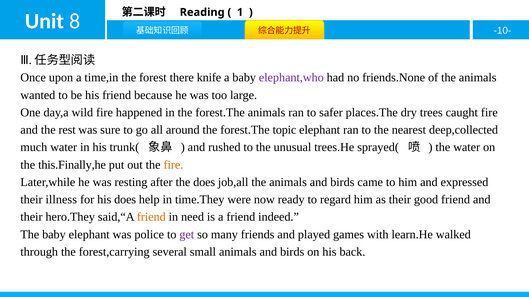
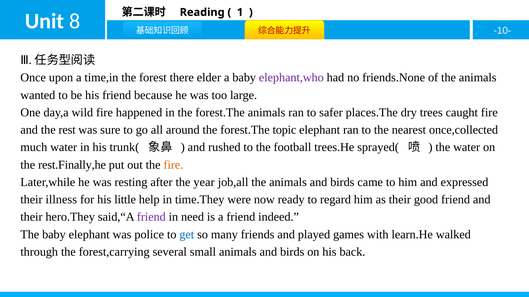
knife: knife -> elder (209, 78)
deep,collected: deep,collected -> once,collected (464, 130)
unusual: unusual -> football (292, 148)
this.Finally,he: this.Finally,he -> rest.Finally,he (72, 165)
the does: does -> year (204, 182)
his does: does -> little (125, 200)
friend colour: orange -> purple (151, 217)
get colour: purple -> blue (187, 235)
